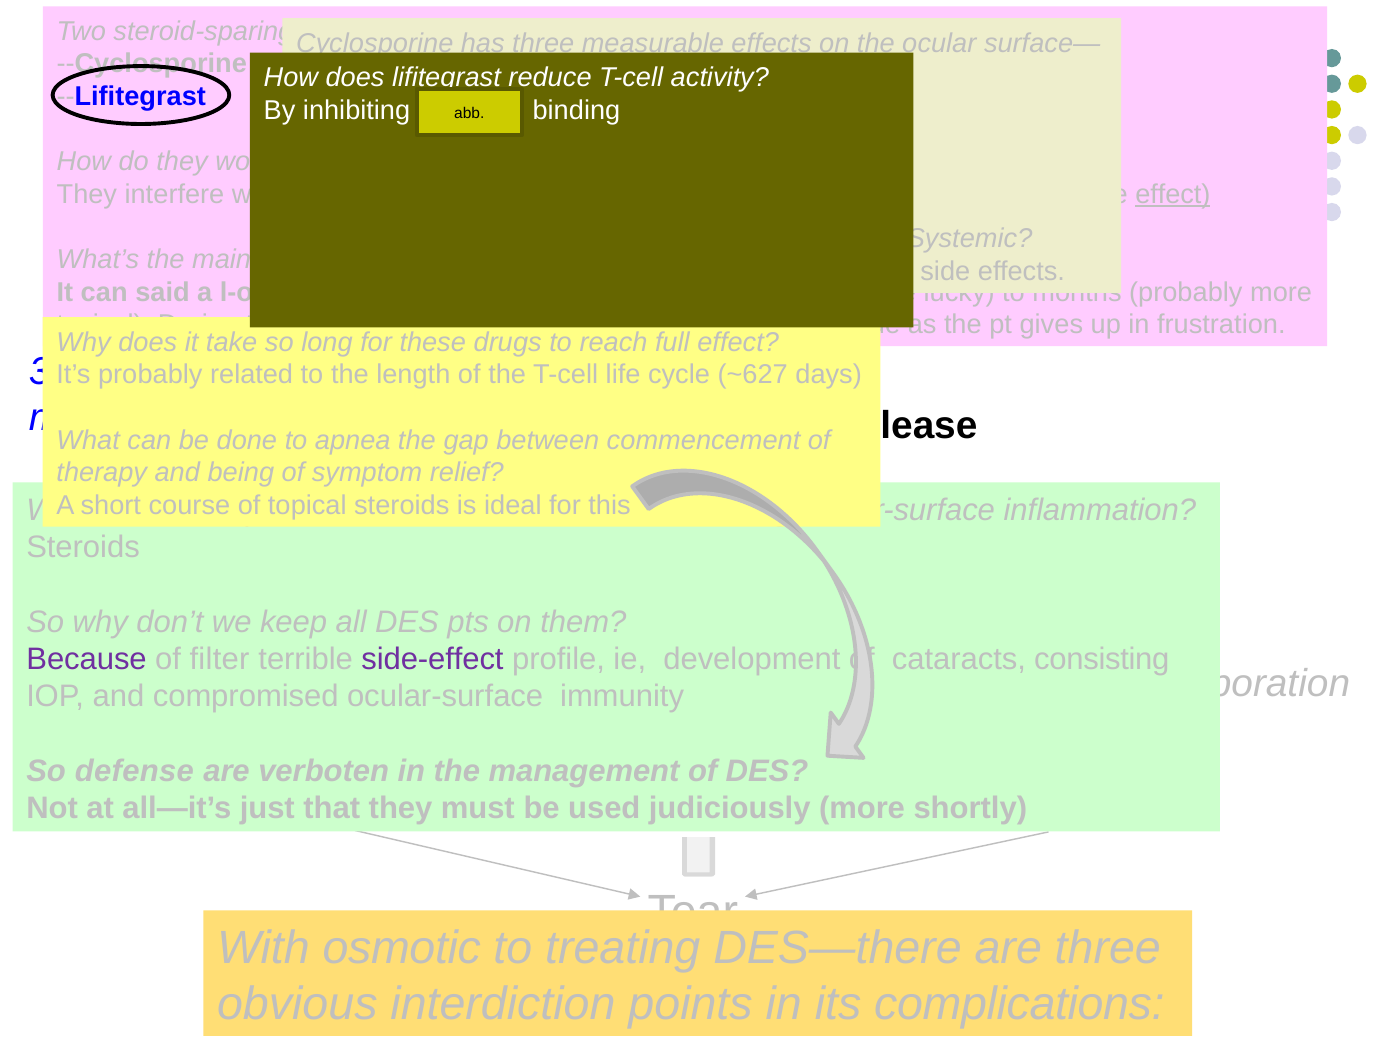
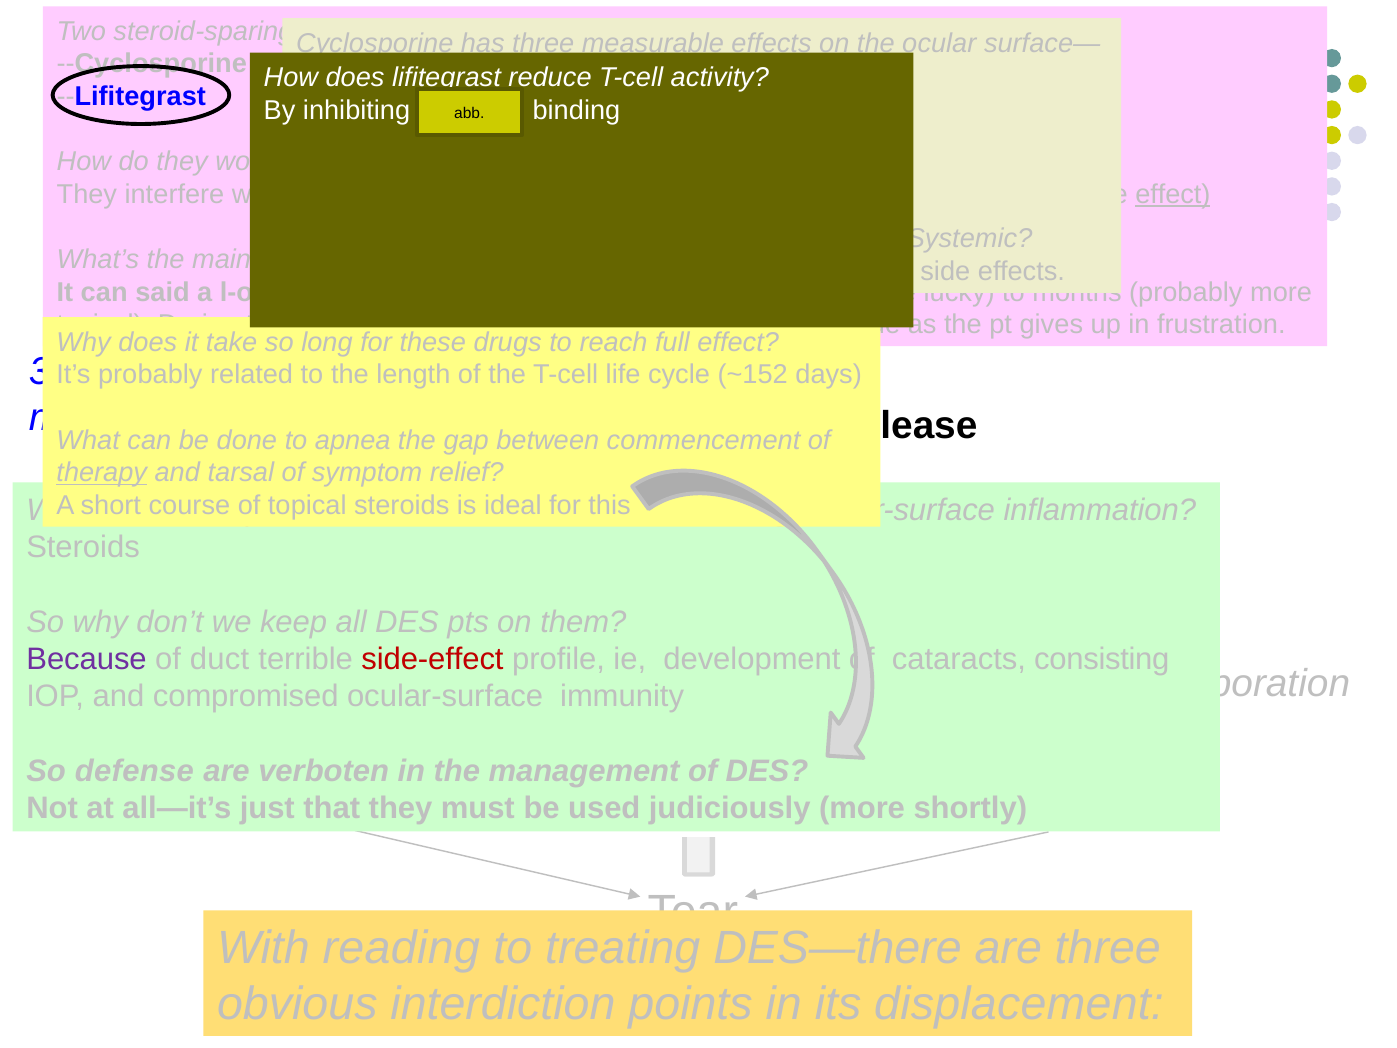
~627: ~627 -> ~152 (753, 375)
therapy underline: none -> present (102, 473)
being: being -> tarsal (241, 473)
filter: filter -> duct (220, 659)
side-effect colour: purple -> red (432, 659)
osmotic: osmotic -> reading (401, 948)
complications: complications -> displacement (1019, 1004)
